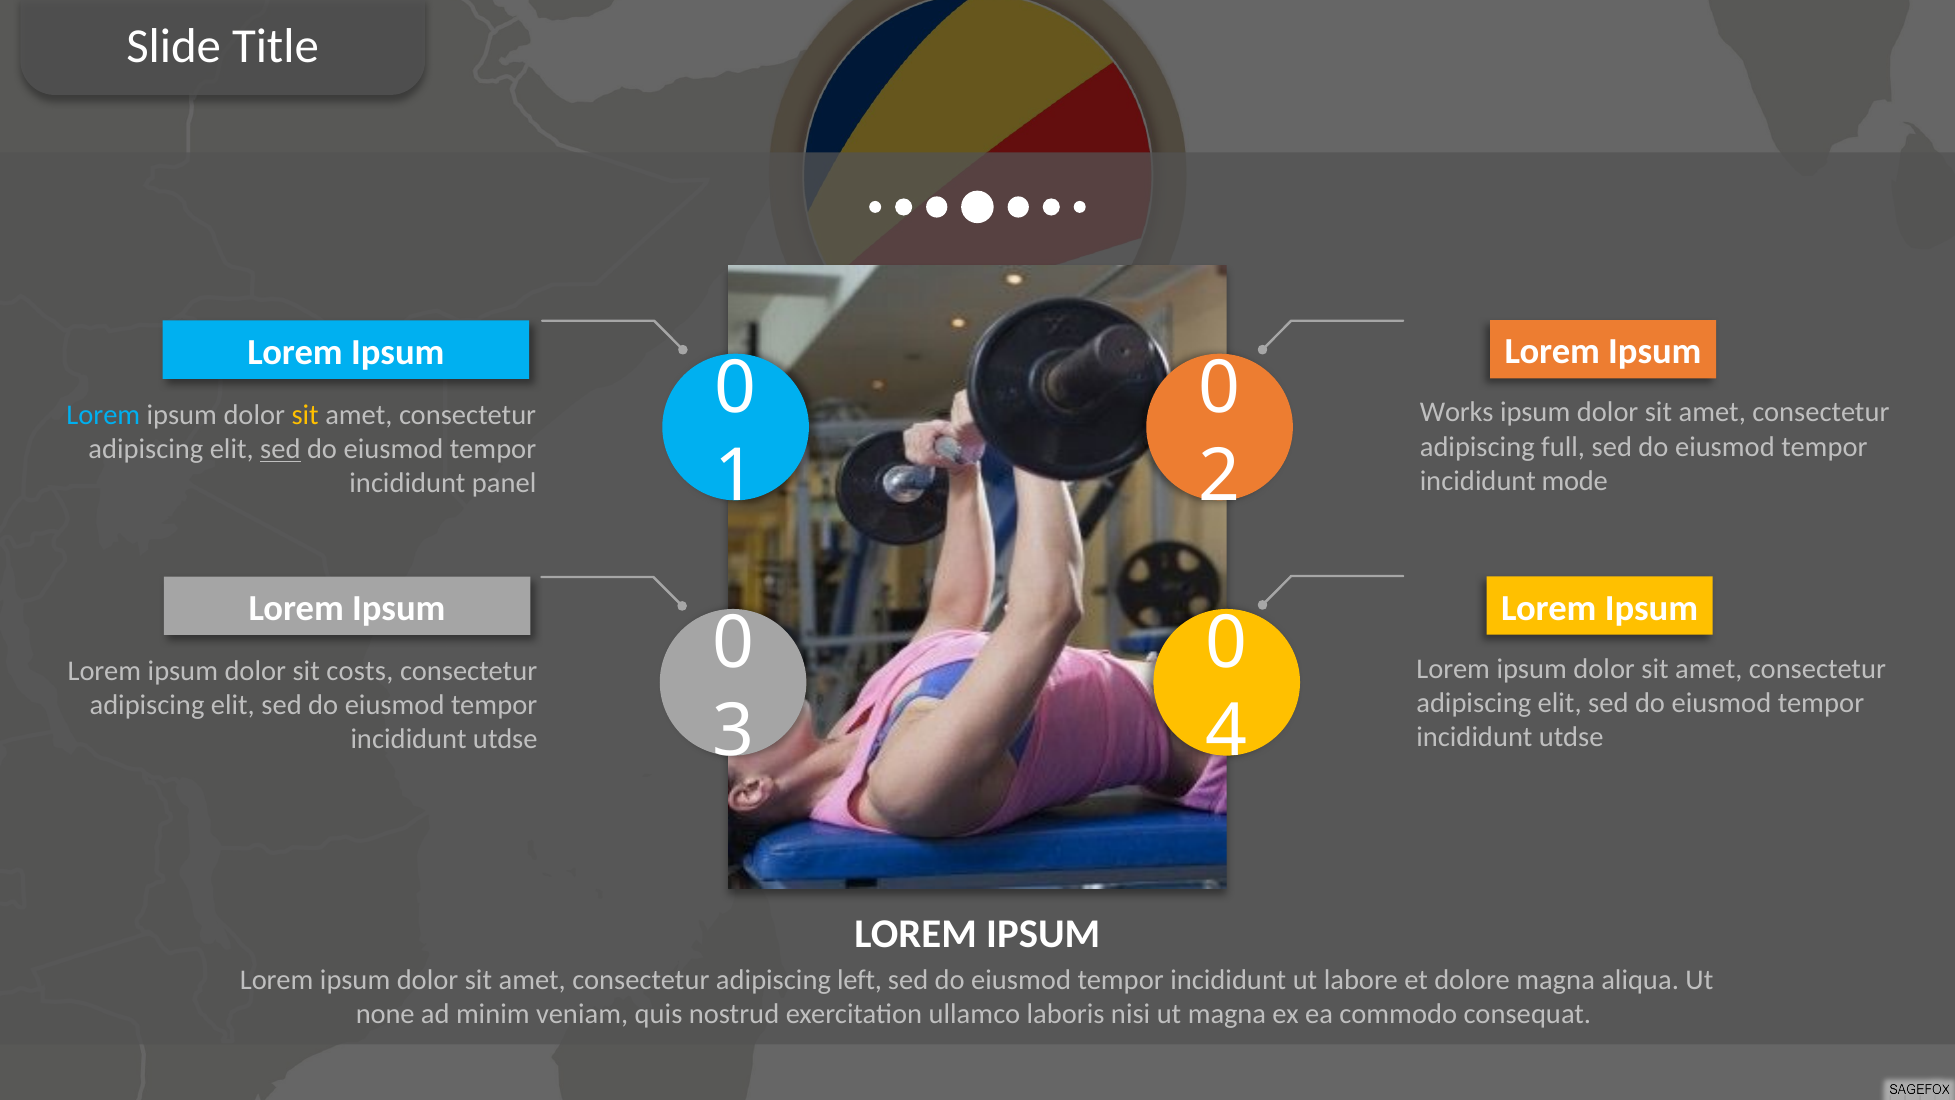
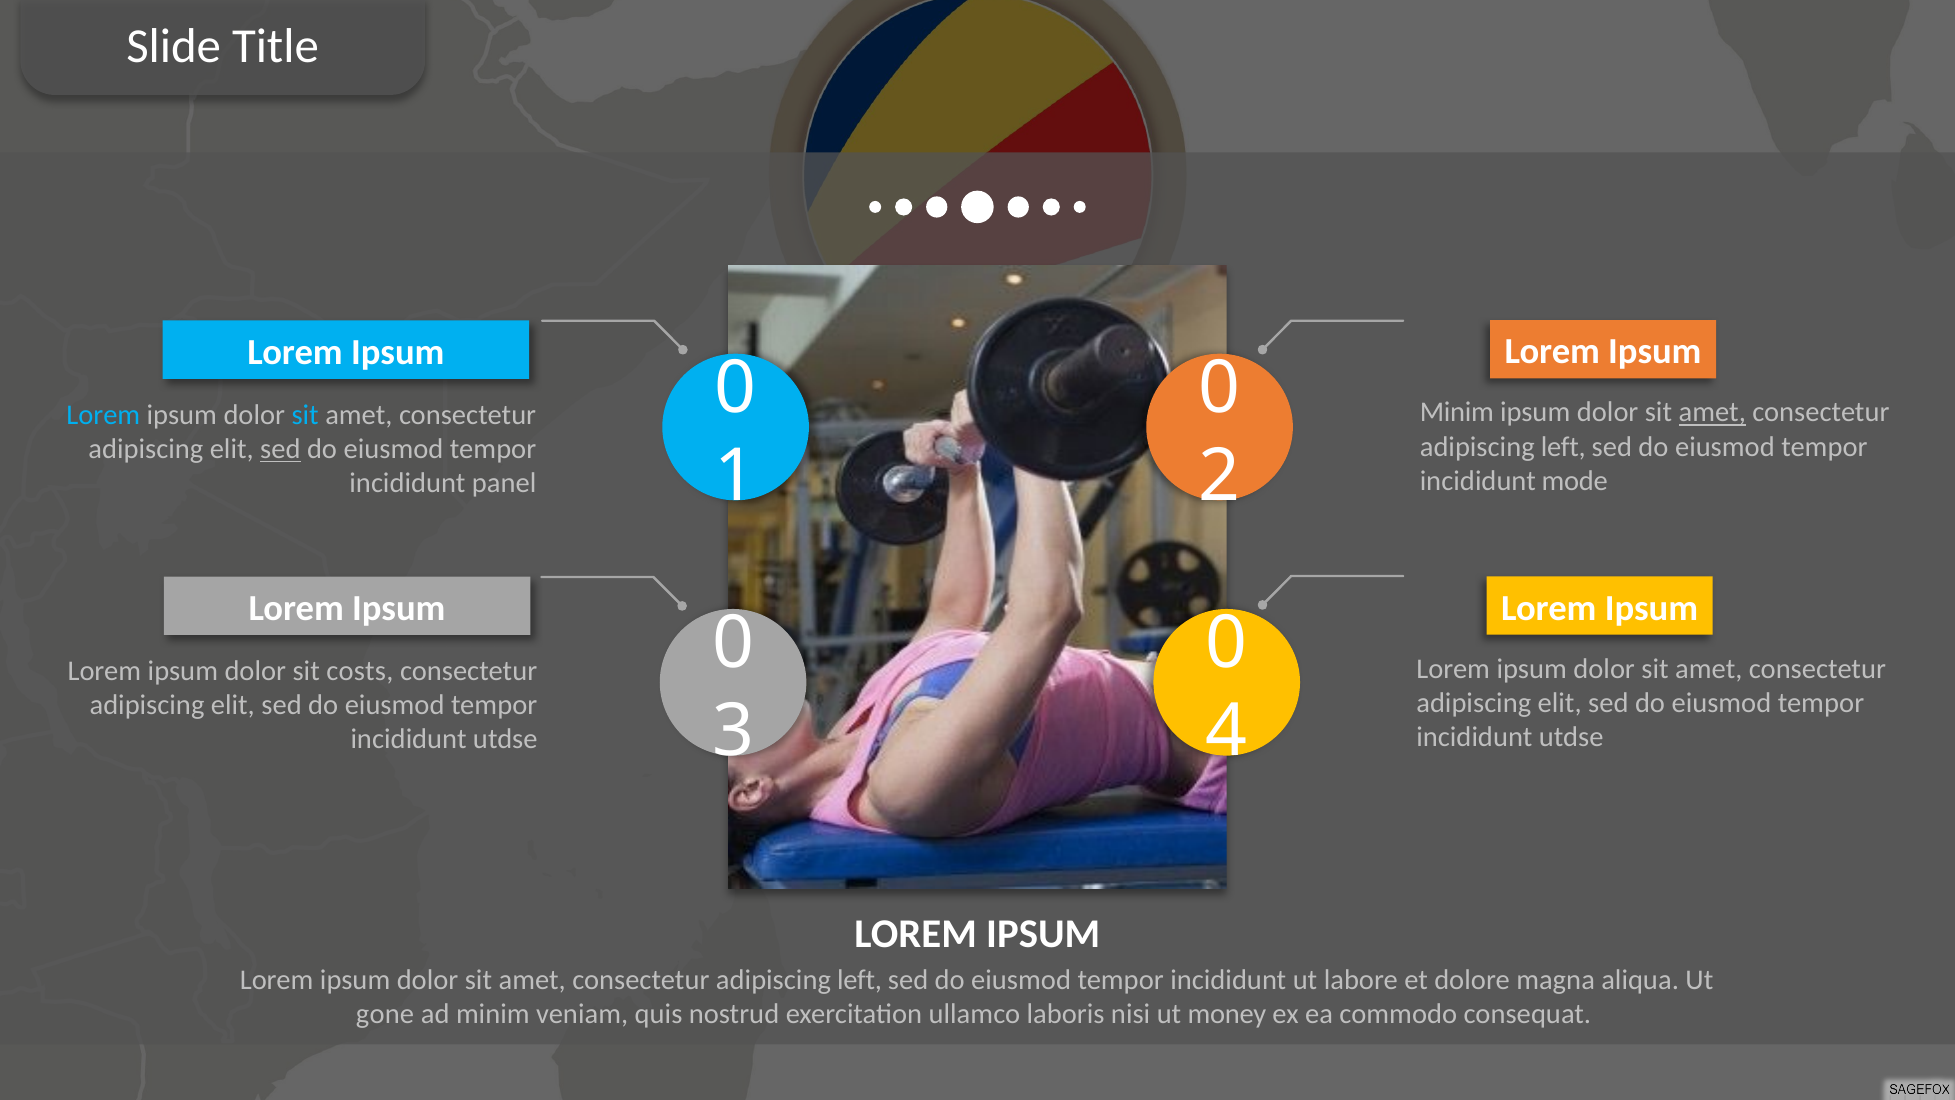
Works: Works -> Minim (1457, 412)
amet underline: none -> present (1712, 412)
sit colour: yellow -> light blue (305, 415)
full: full -> left (1563, 447)
none: none -> gone (385, 1014)
ut magna: magna -> money (1227, 1014)
